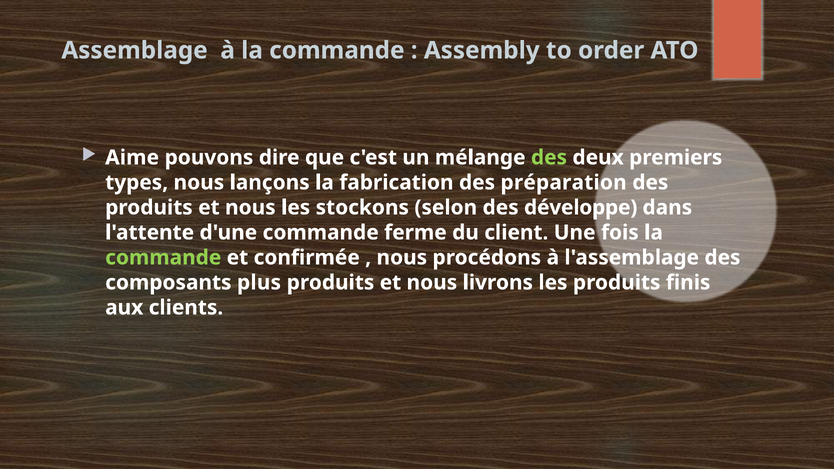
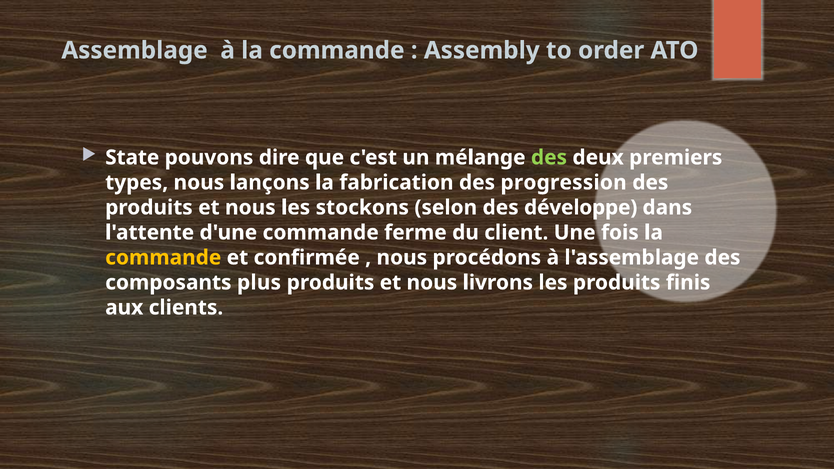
Aime: Aime -> State (132, 158)
préparation: préparation -> progression (564, 183)
commande colour: light green -> yellow (163, 258)
